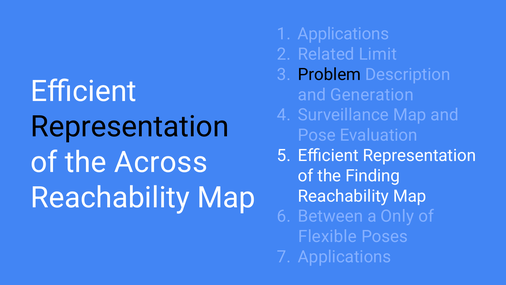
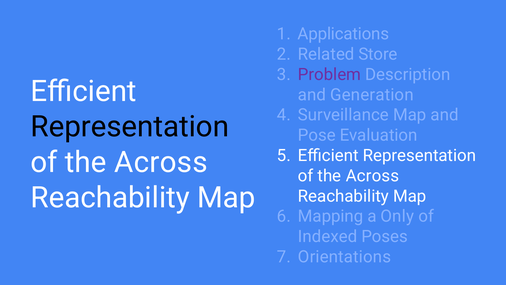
Limit: Limit -> Store (378, 54)
Problem colour: black -> purple (330, 74)
Finding: Finding -> Across (372, 176)
Between: Between -> Mapping (331, 216)
Flexible: Flexible -> Indexed (328, 236)
Applications: Applications -> Orientations (345, 257)
